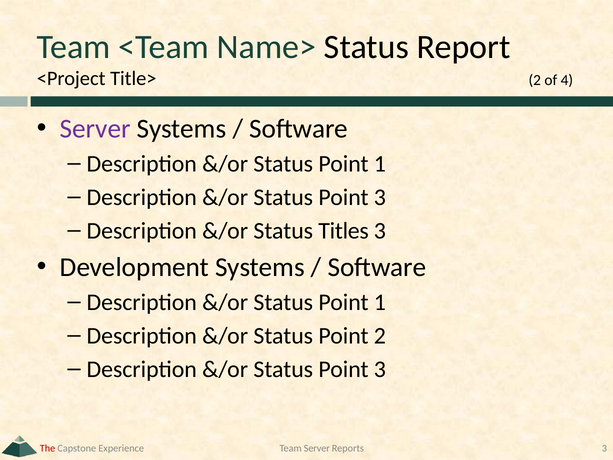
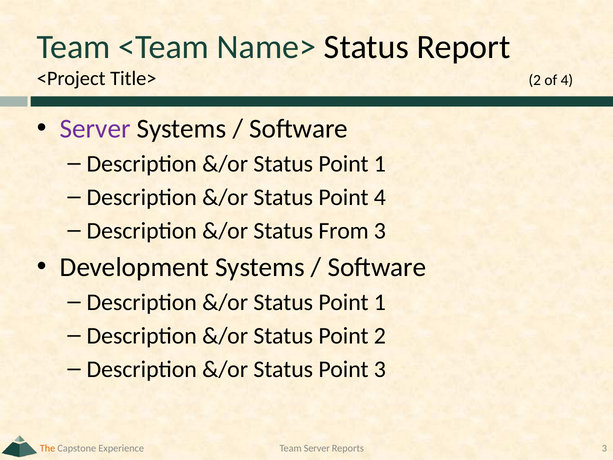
3: 3 -> 4 (380, 197)
Titles: Titles -> From (344, 231)
The colour: red -> orange (48, 448)
